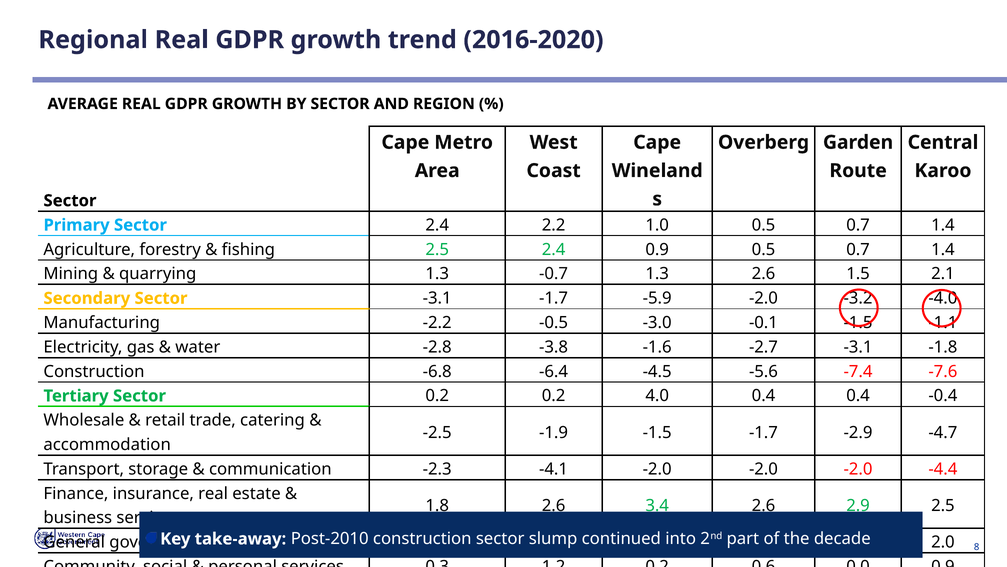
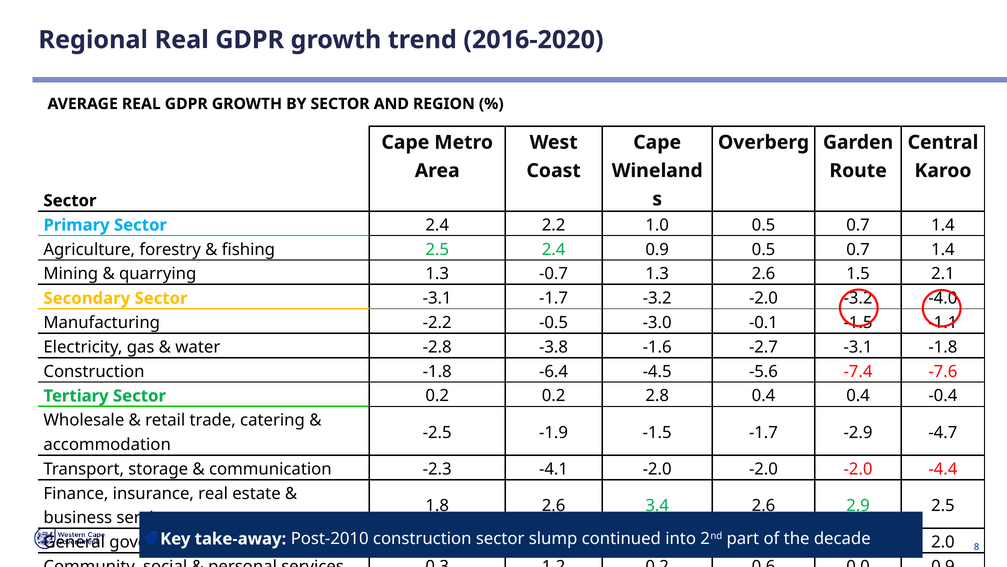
-1.7 -5.9: -5.9 -> -3.2 (657, 298)
Construction -6.8: -6.8 -> -1.8 (437, 371)
4.0: 4.0 -> 2.8 (657, 396)
